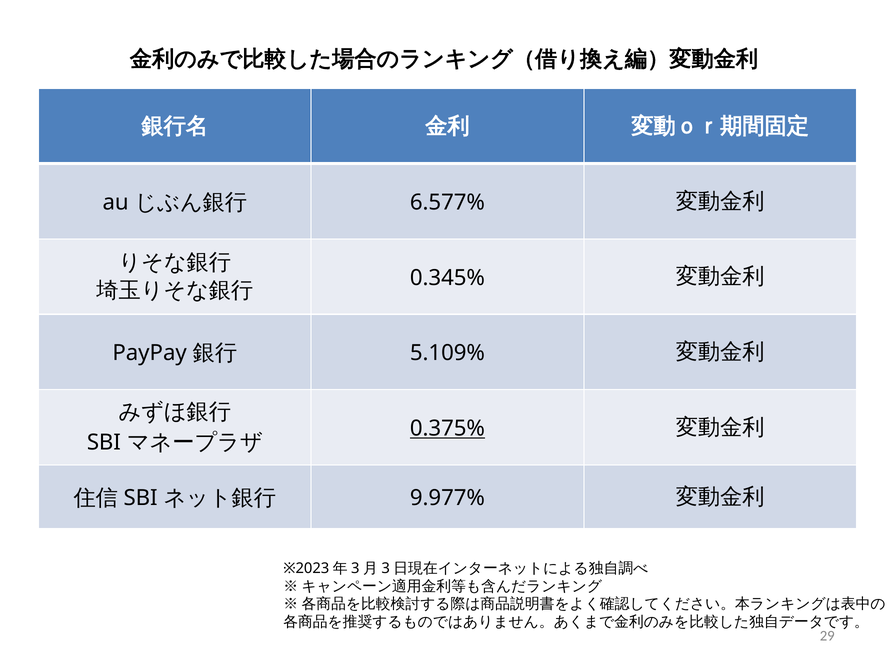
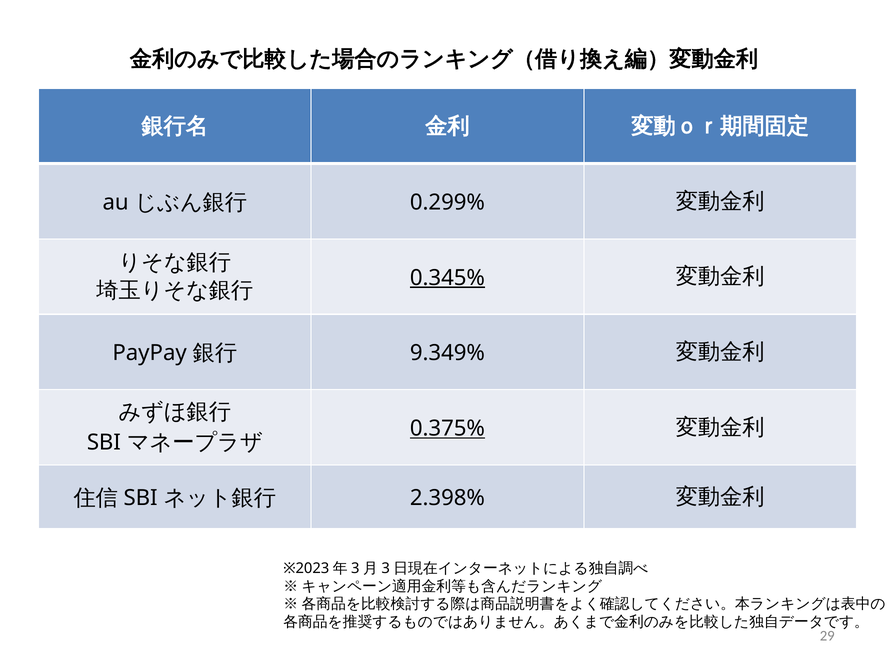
6.577%: 6.577% -> 0.299% (447, 202)
0.345% underline: none -> present (447, 278)
5.109%: 5.109% -> 9.349% (447, 353)
9.977%: 9.977% -> 2.398% (447, 498)
